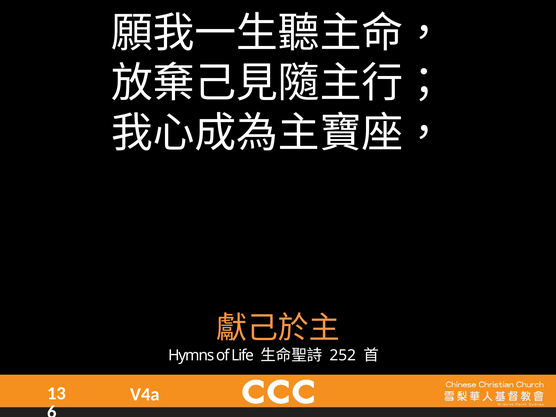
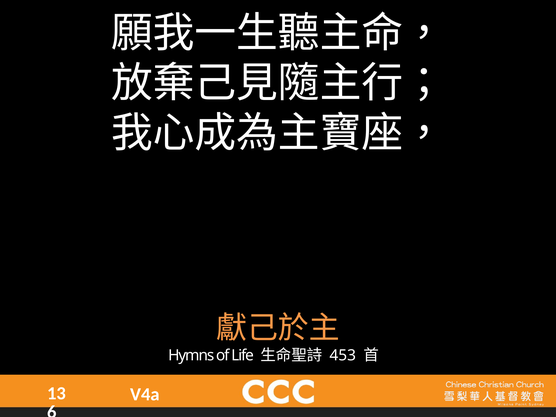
252: 252 -> 453 (343, 355)
